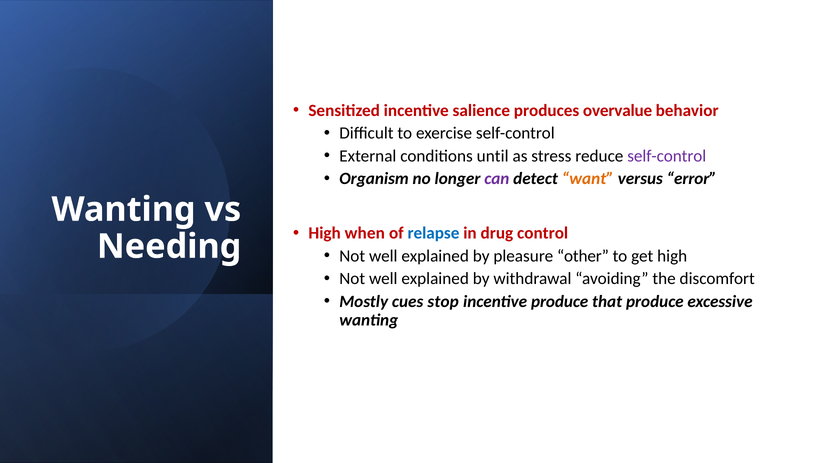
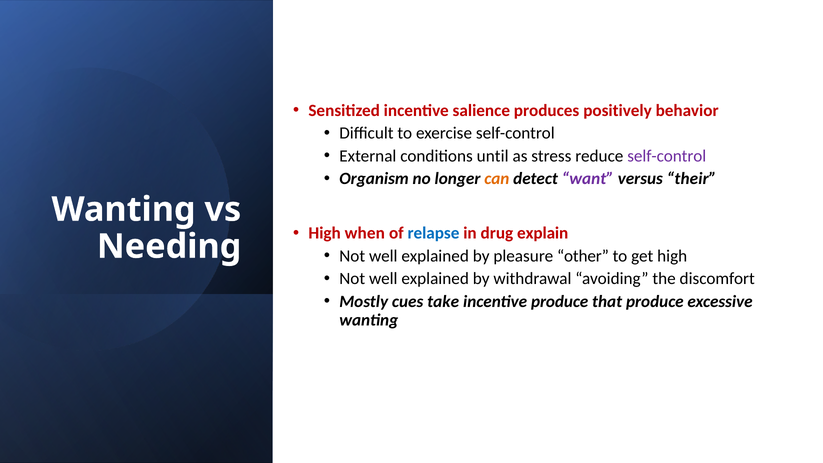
overvalue: overvalue -> positively (618, 110)
can colour: purple -> orange (497, 179)
want colour: orange -> purple (588, 179)
error: error -> their (692, 179)
control: control -> explain (543, 233)
stop: stop -> take (443, 301)
